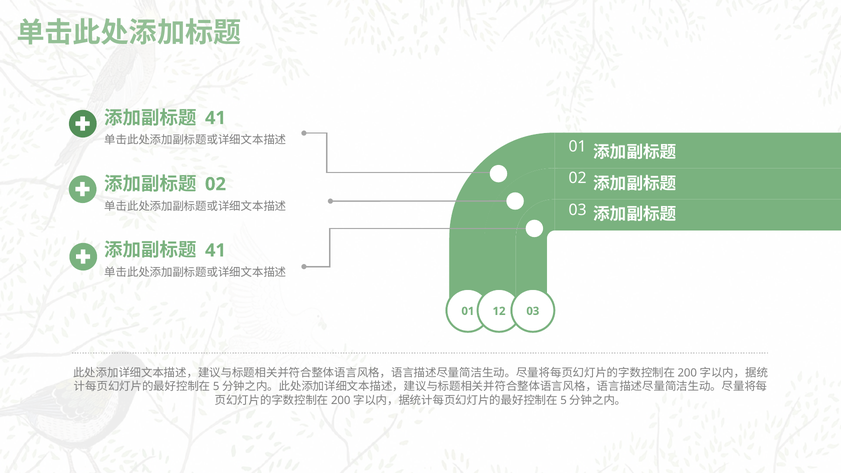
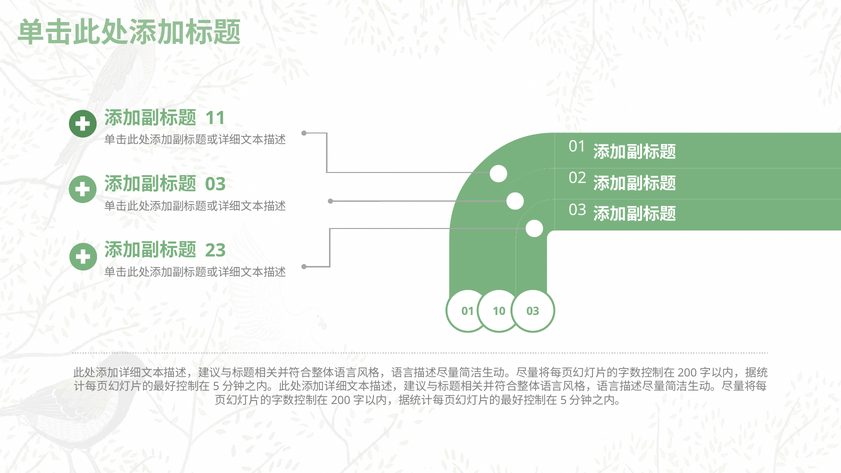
41: 41 -> 11 (215, 118)
02: 02 -> 03 (215, 184)
41: 41 -> 23 (215, 250)
12: 12 -> 10 (499, 311)
